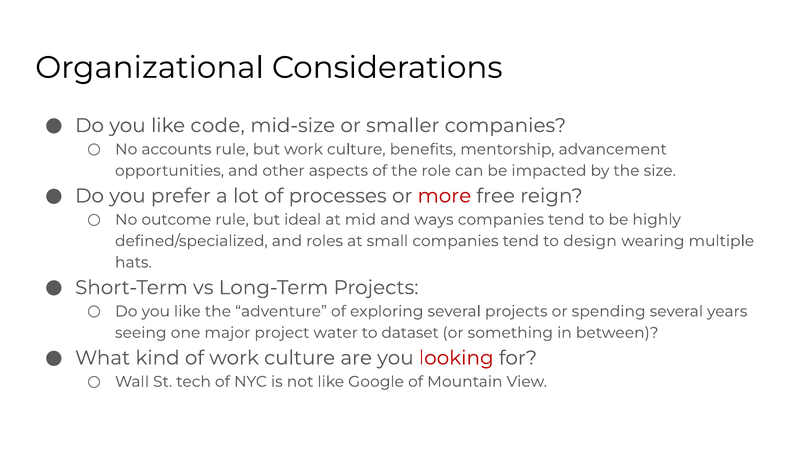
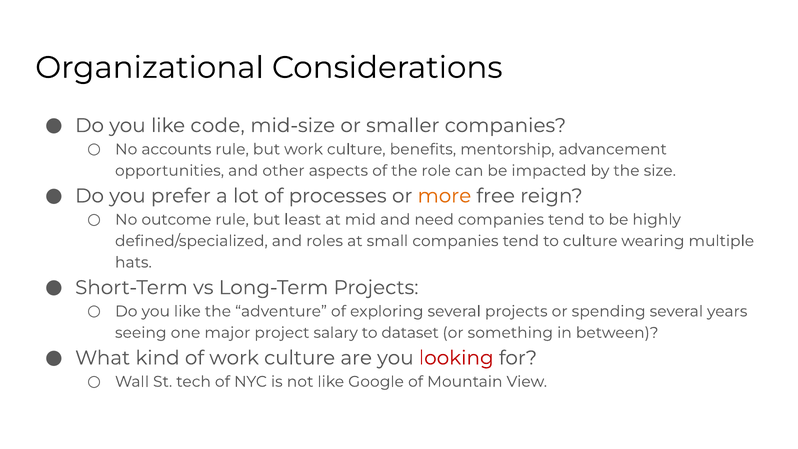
more colour: red -> orange (444, 196)
ideal: ideal -> least (303, 220)
ways: ways -> need (434, 220)
to design: design -> culture (590, 241)
water: water -> salary (336, 333)
